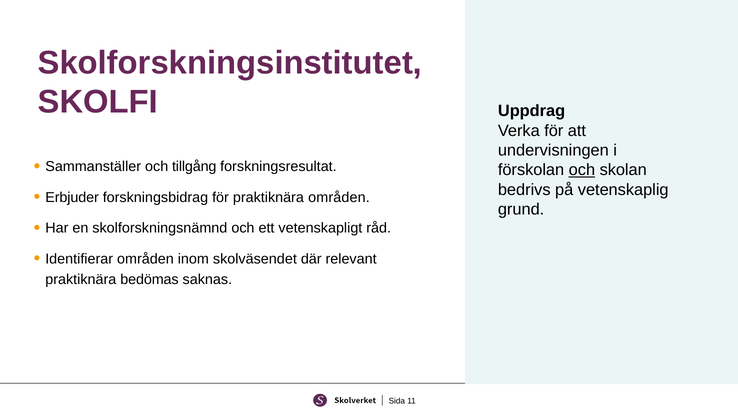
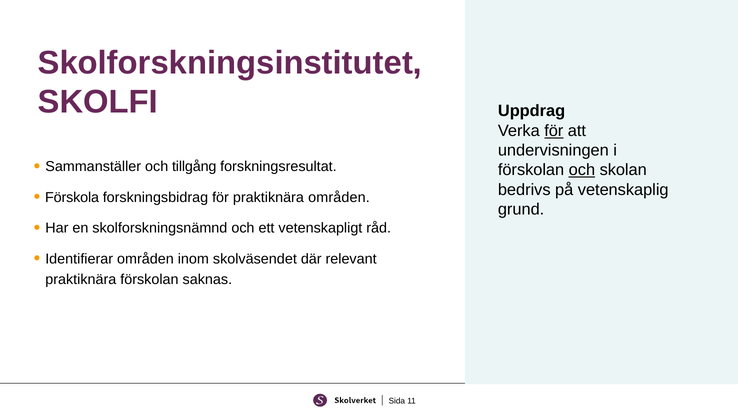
för underline: none -> present (554, 131)
Erbjuder: Erbjuder -> Förskola (72, 197)
praktiknära bedömas: bedömas -> förskolan (149, 280)
